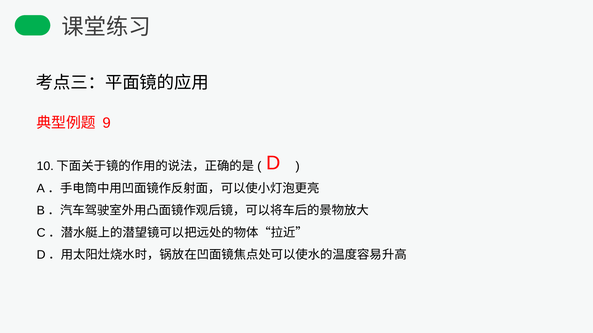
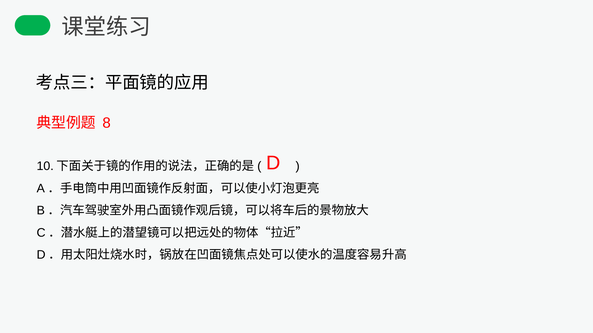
9: 9 -> 8 (107, 123)
